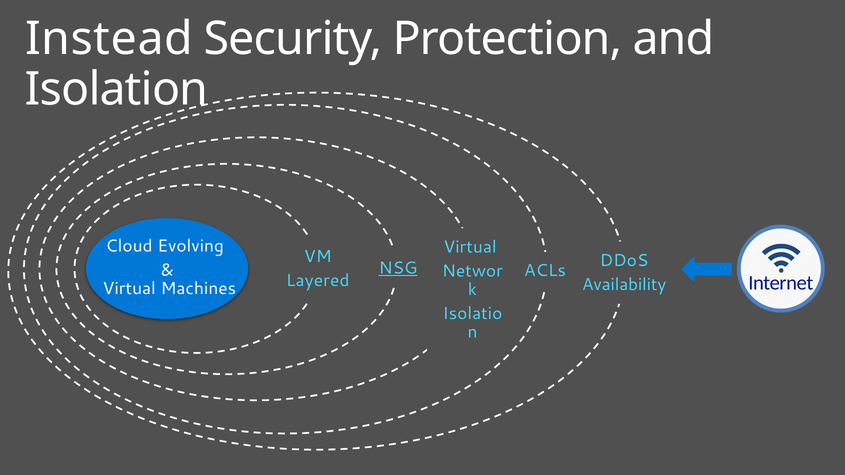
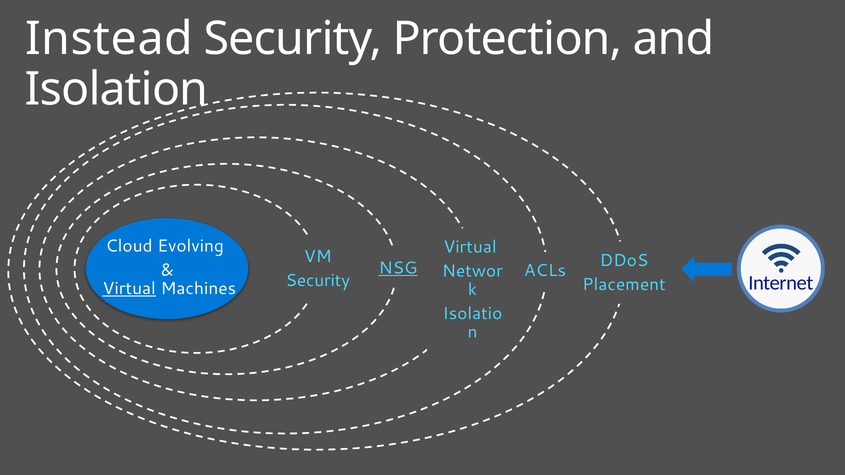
Layered: Layered -> Security (318, 281)
Availability: Availability -> Placement (624, 285)
Virtual underline: none -> present (129, 289)
